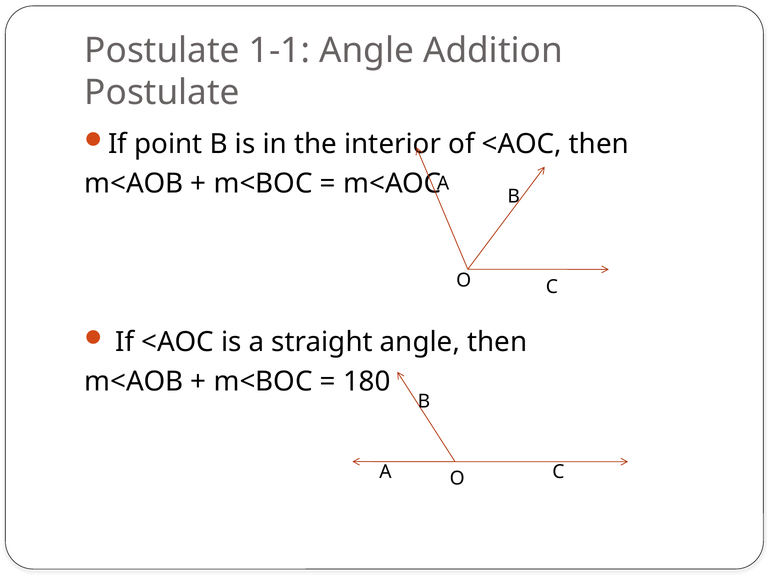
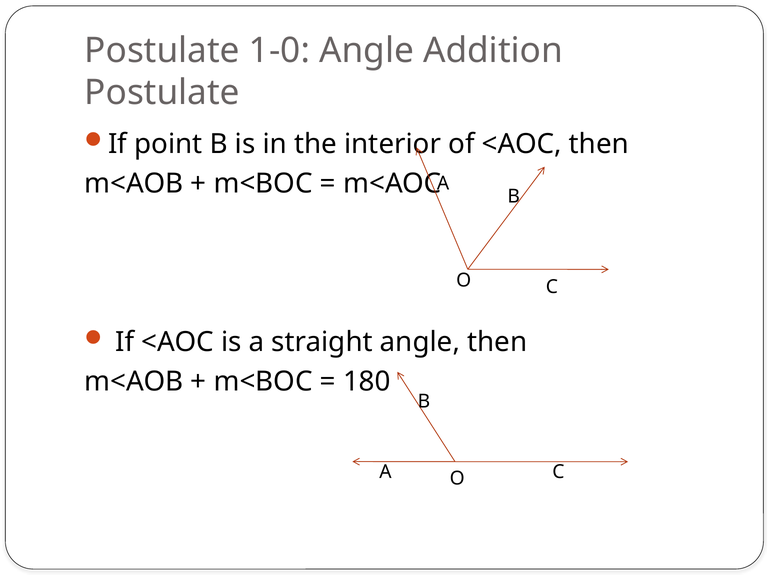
1-1: 1-1 -> 1-0 (279, 51)
